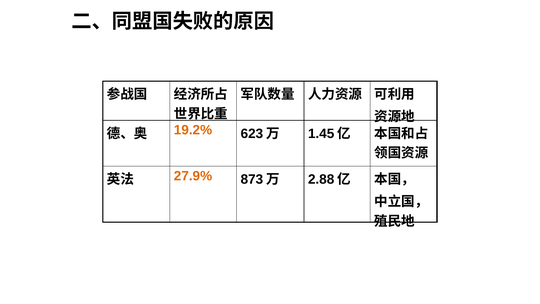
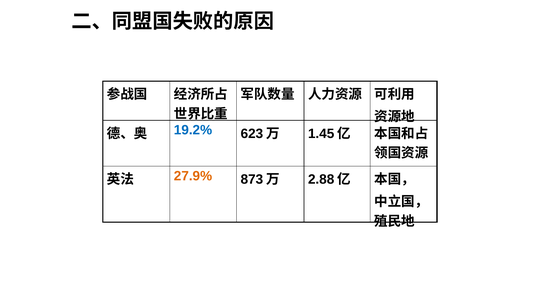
19.2% colour: orange -> blue (193, 130)
